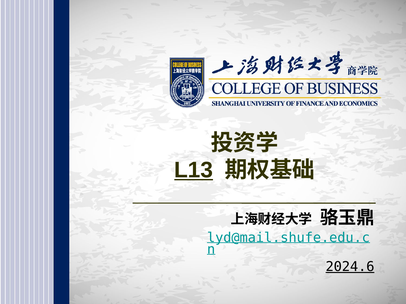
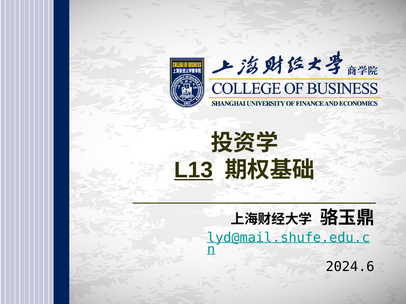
2024.6 underline: present -> none (350, 267)
